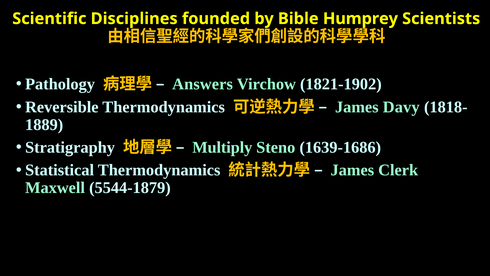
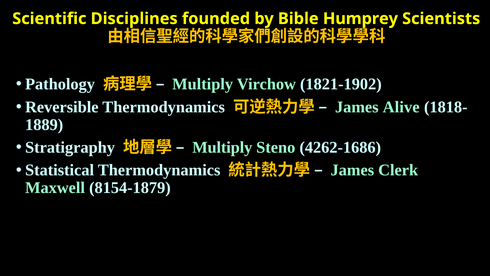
Answers: Answers -> Multiply (203, 84)
Davy: Davy -> Alive (401, 107)
1639-1686: 1639-1686 -> 4262-1686 (340, 147)
5544-1879: 5544-1879 -> 8154-1879 (130, 188)
